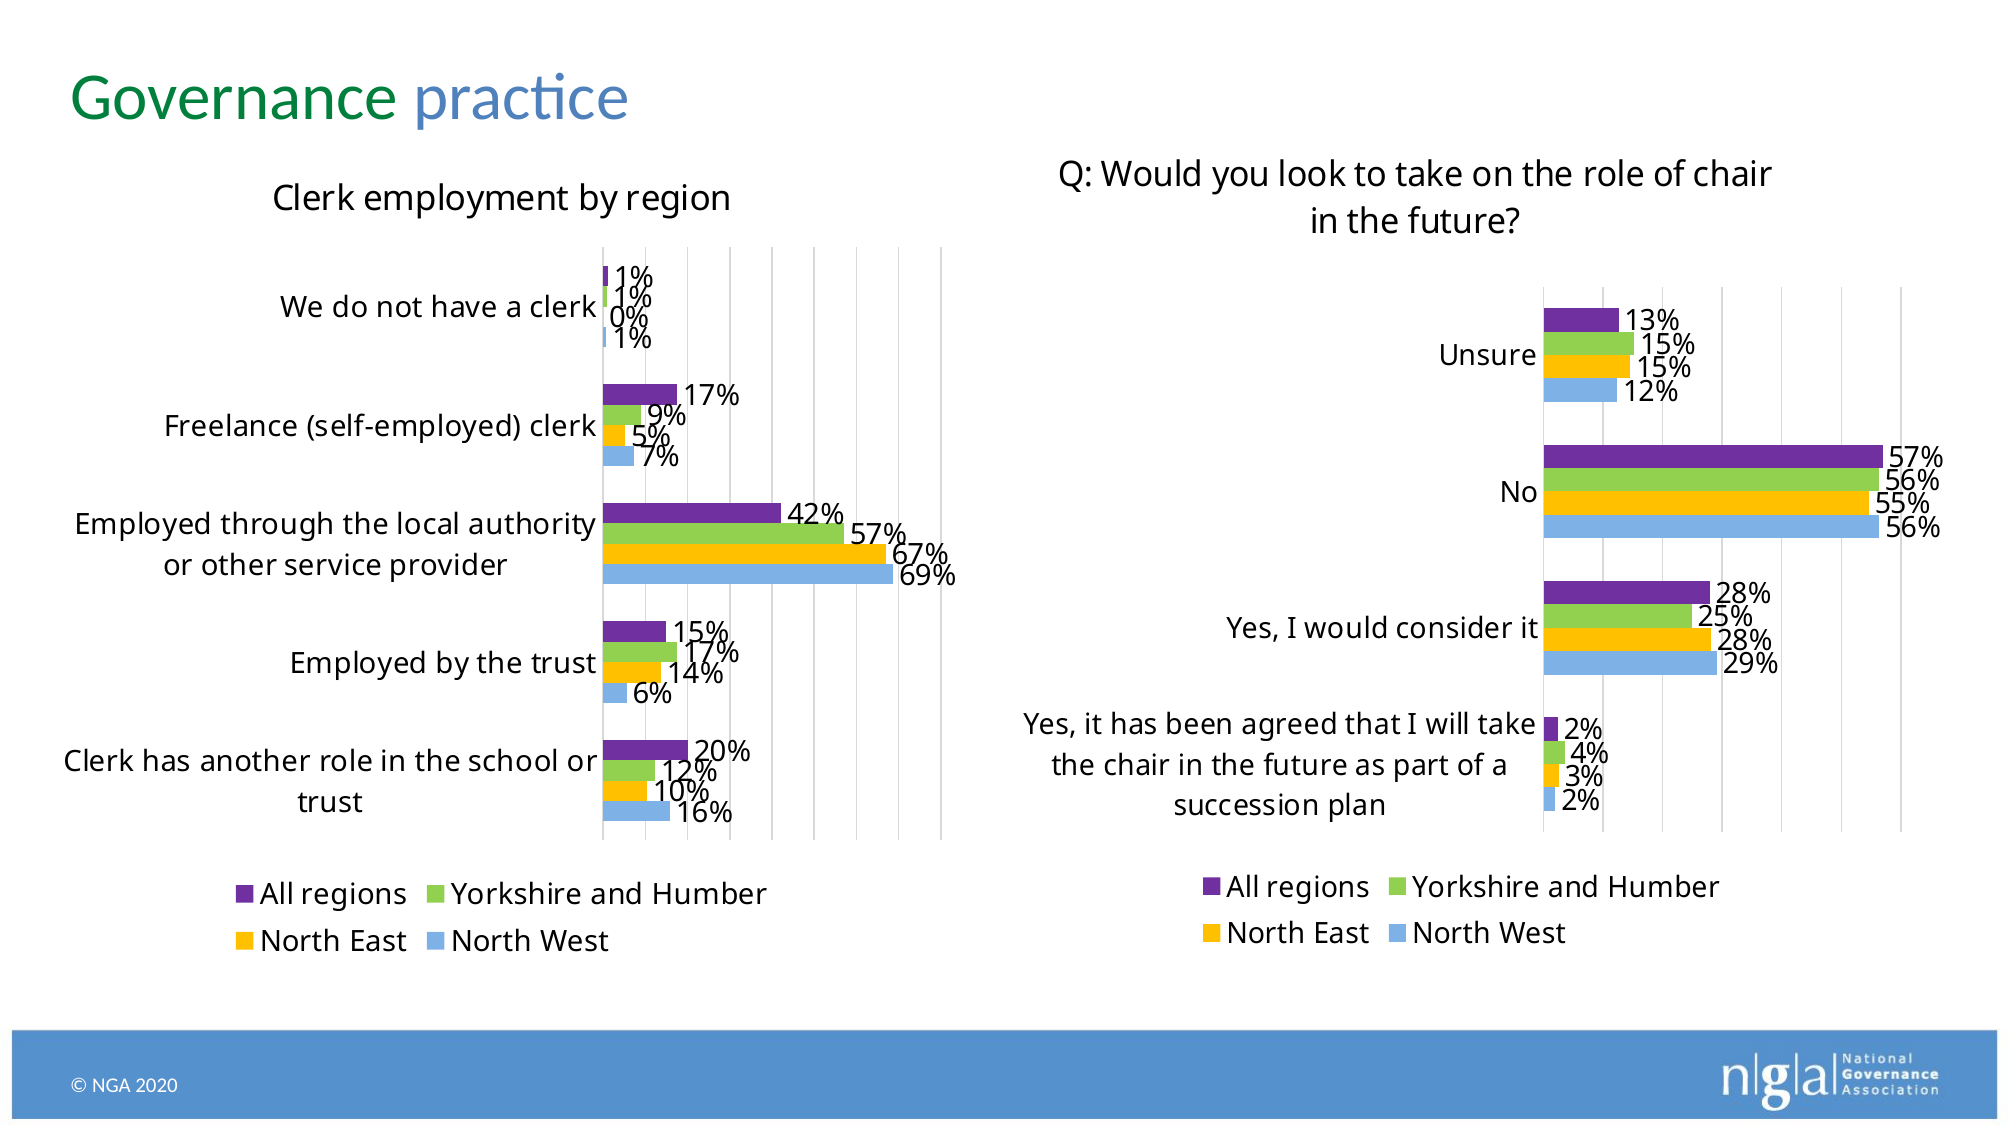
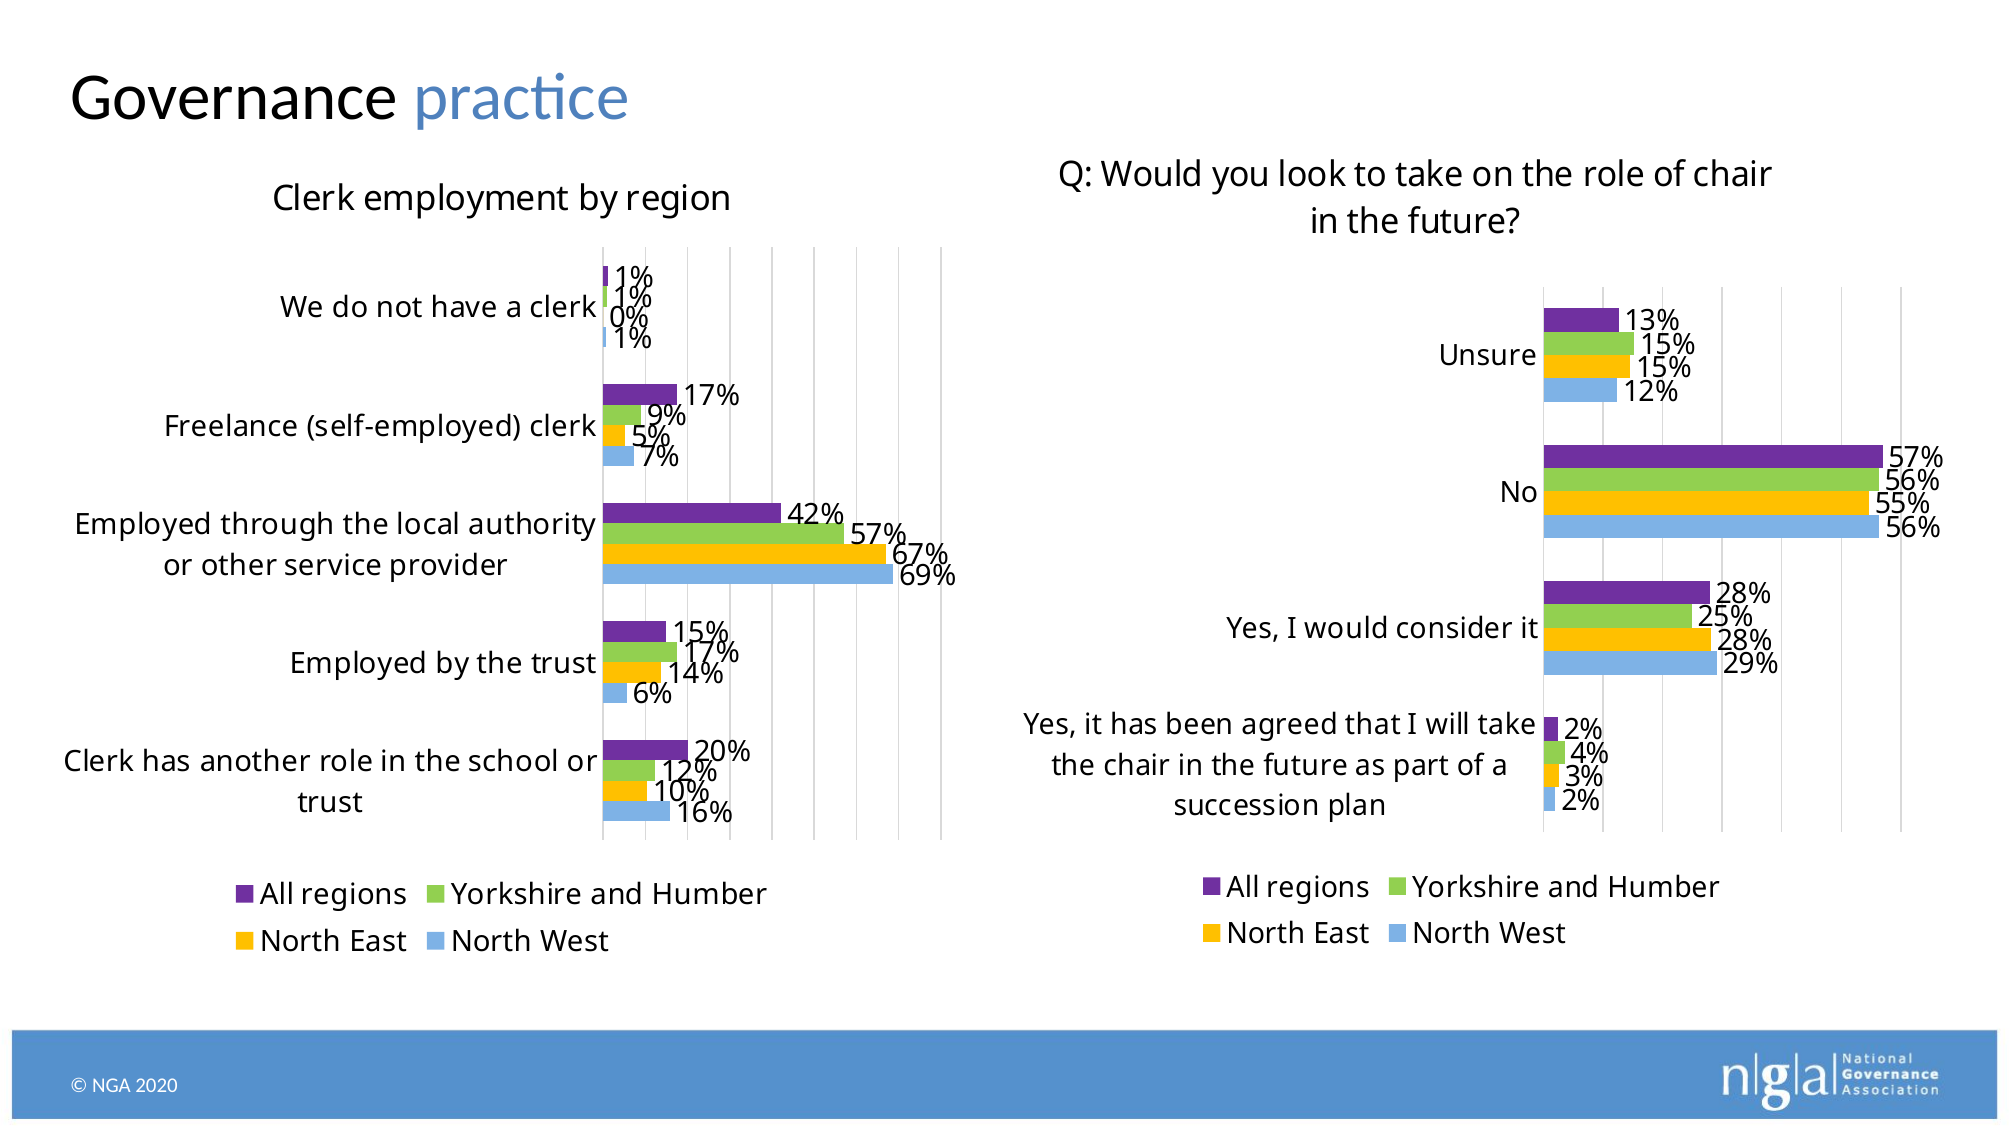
Governance colour: green -> black (234, 97)
